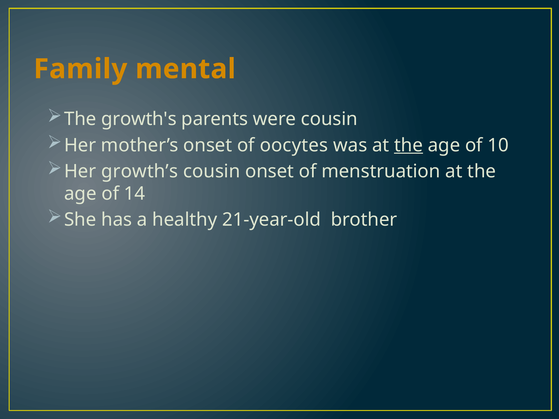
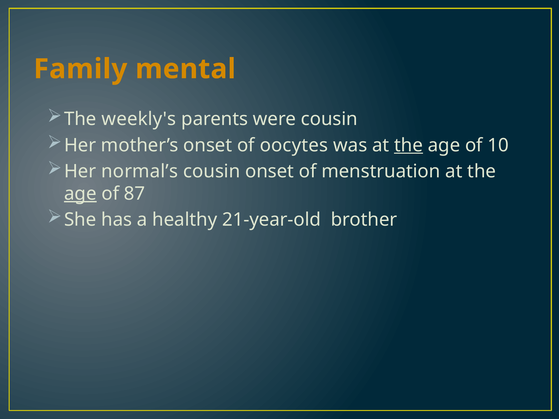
growth's: growth's -> weekly's (139, 119)
growth’s: growth’s -> normal’s (140, 171)
age underline: none -> present (80, 194)
14: 14 -> 87 (135, 194)
